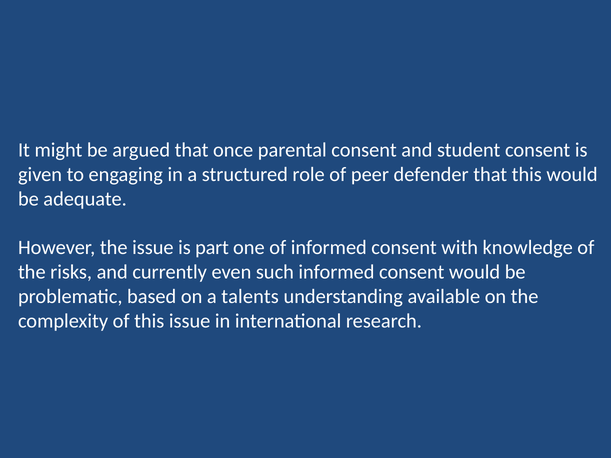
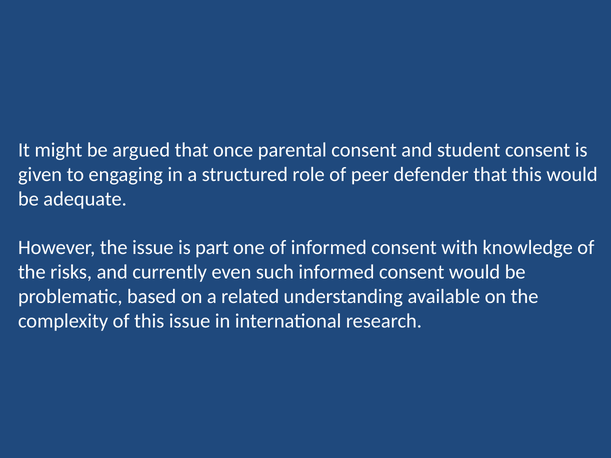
talents: talents -> related (250, 297)
